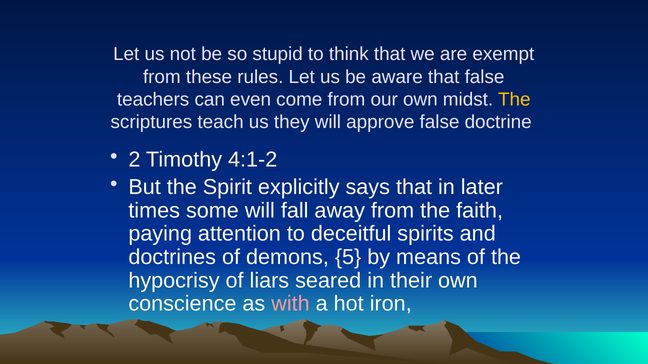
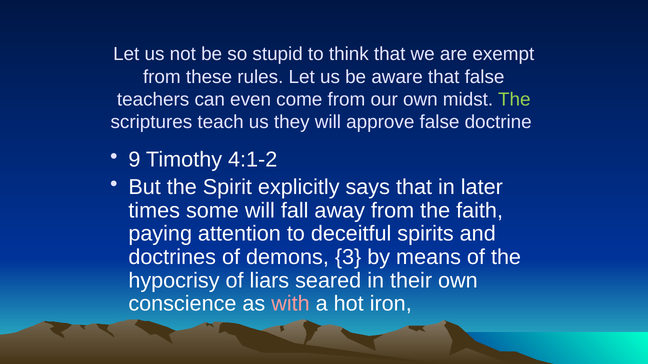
The colour: yellow -> light green (514, 100)
2: 2 -> 9 (134, 160)
5: 5 -> 3 (348, 257)
